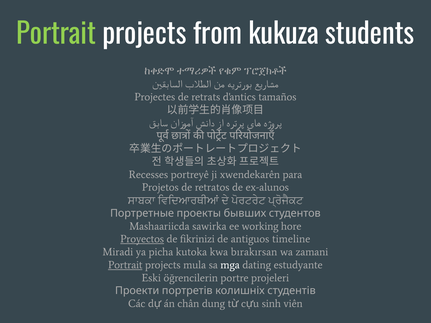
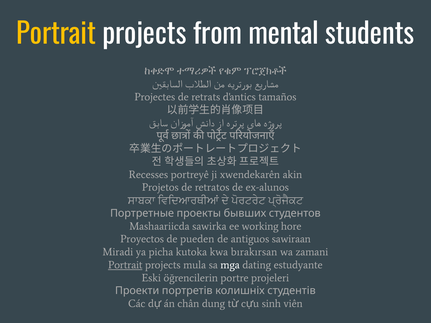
Portrait colour: light green -> yellow (56, 34)
kukuza: kukuza -> mental (284, 34)
para: para -> akin (292, 175)
Proyectos underline: present -> none (142, 239)
fikrinizi: fikrinizi -> pueden (197, 239)
timeline: timeline -> sawiraan (291, 239)
